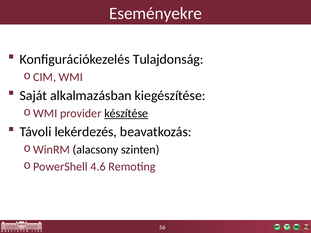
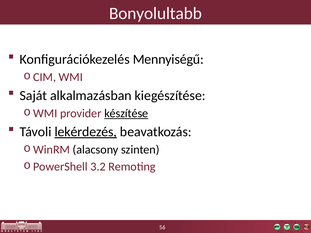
Eseményekre: Eseményekre -> Bonyolultabb (156, 13)
Tulajdonság: Tulajdonság -> Mennyiségű (168, 59)
lekérdezés underline: none -> present (86, 132)
4.6: 4.6 -> 3.2 (98, 167)
